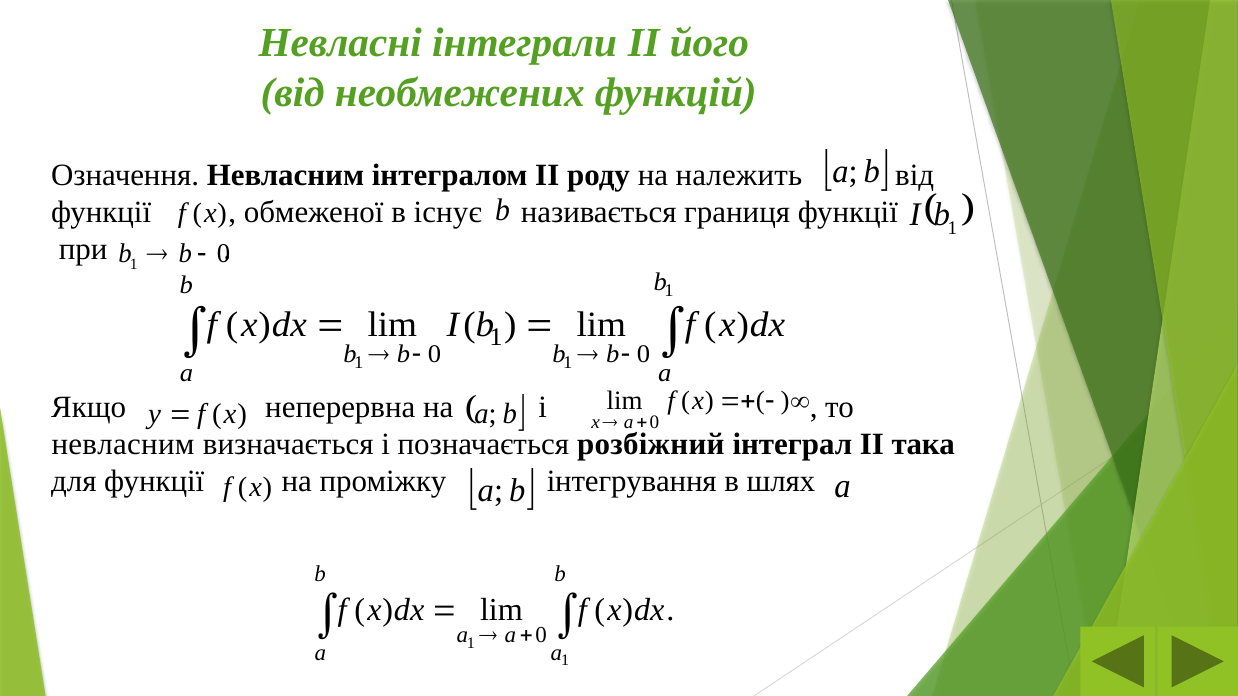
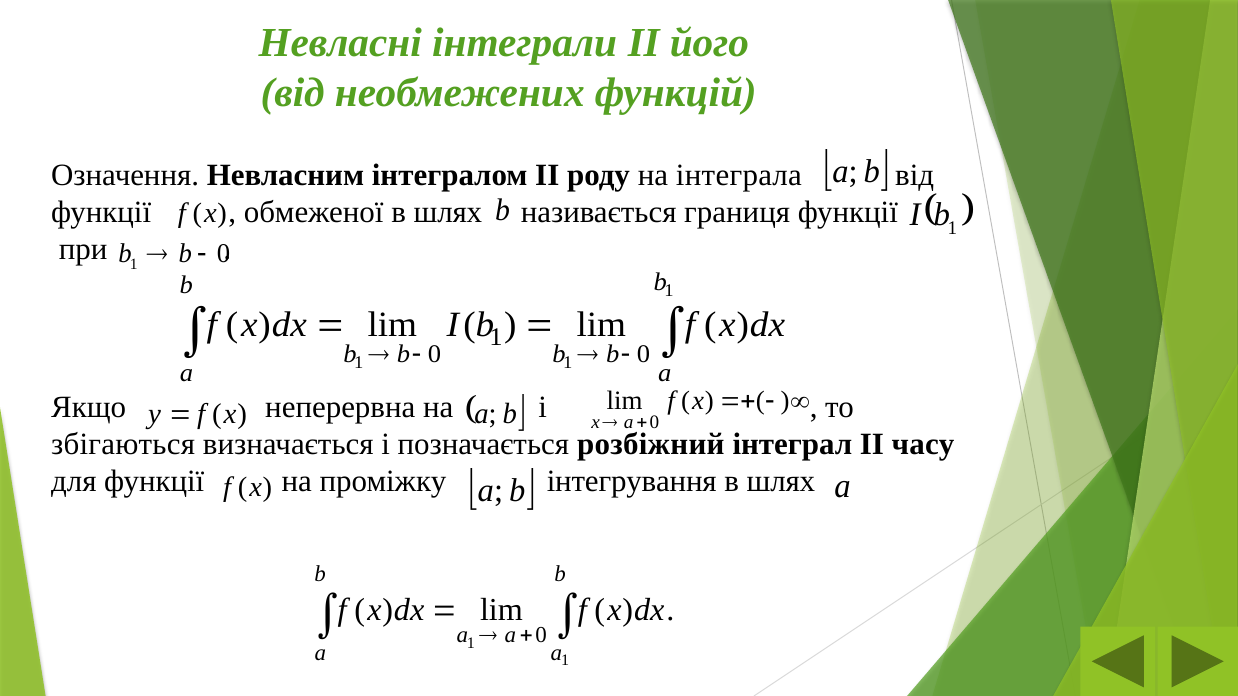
належить: належить -> інтеграла (739, 175)
обмеженої в існує: існує -> шлях (448, 212)
невласним: невласним -> збігаються (123, 444)
така: така -> часу (923, 444)
